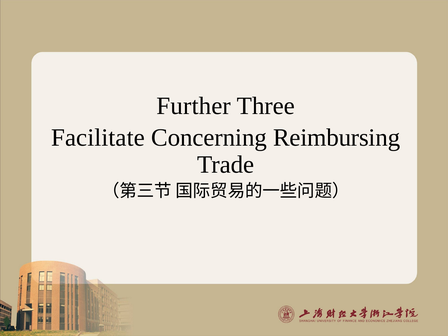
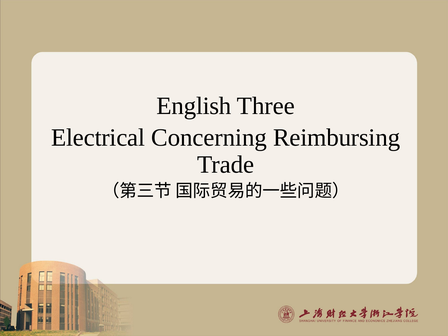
Further: Further -> English (194, 106)
Facilitate: Facilitate -> Electrical (98, 138)
